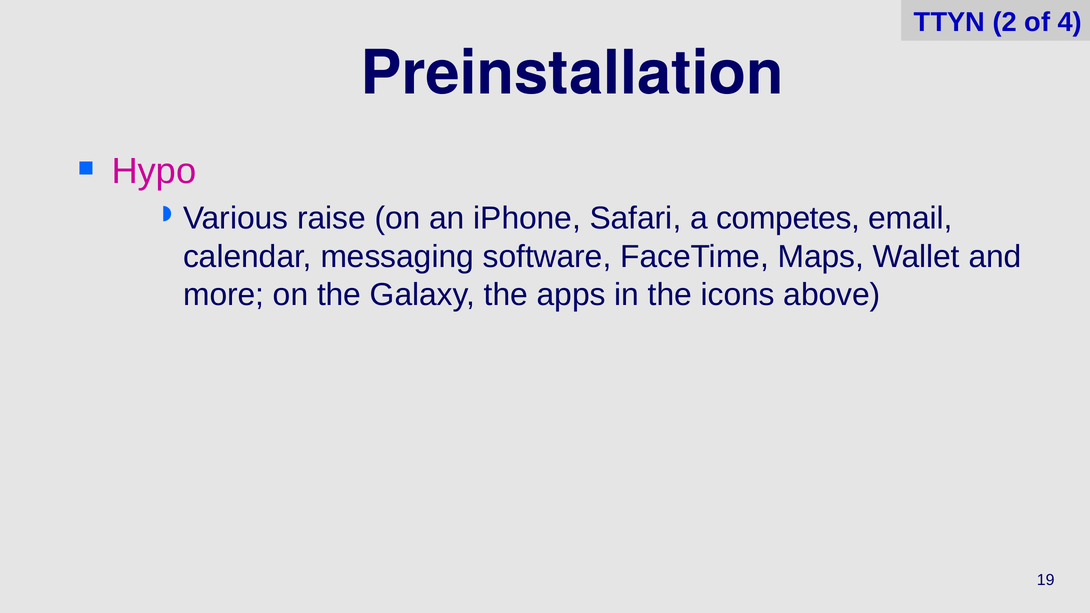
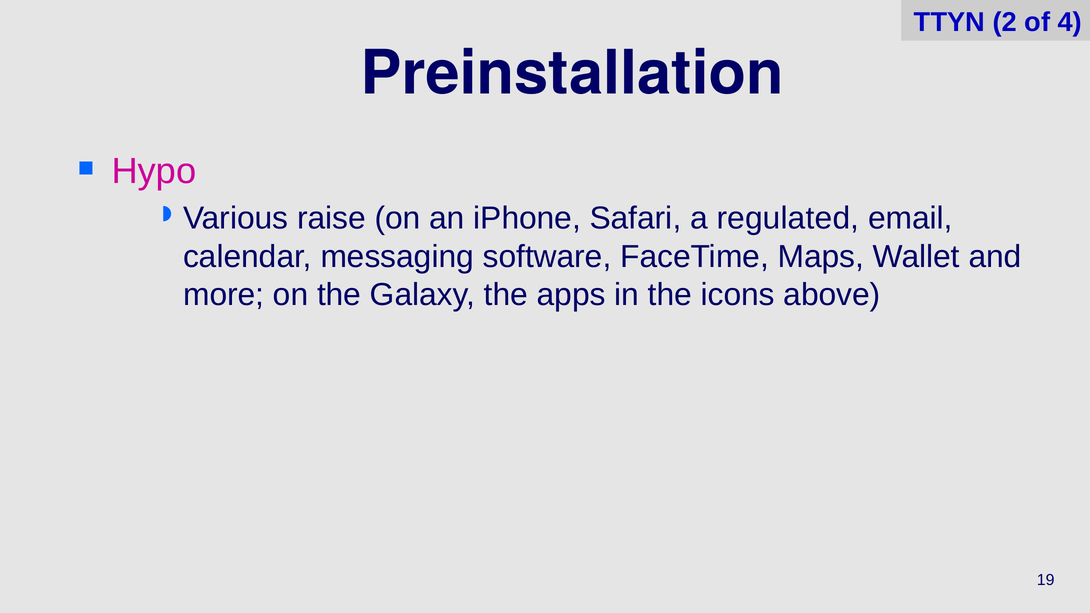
competes: competes -> regulated (788, 218)
